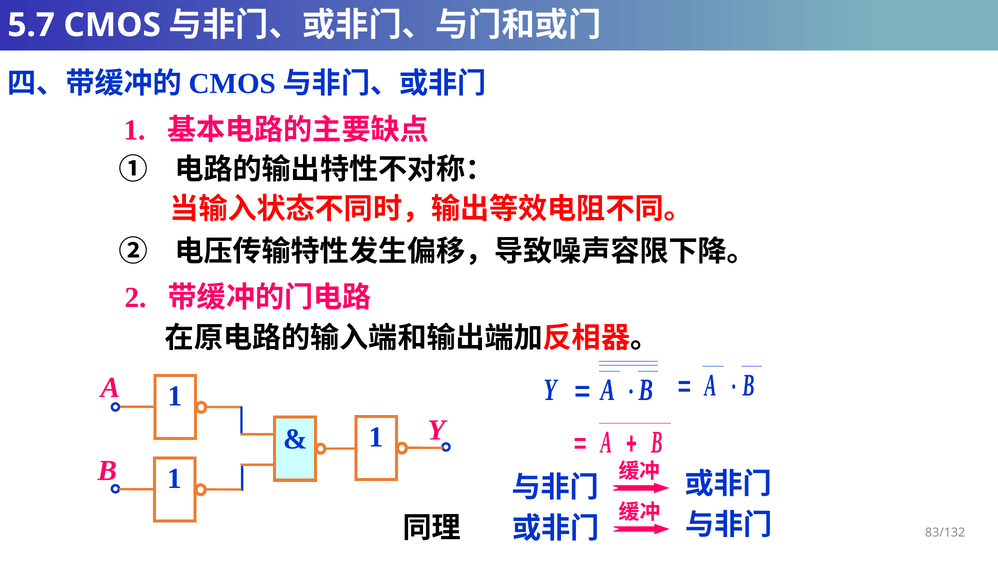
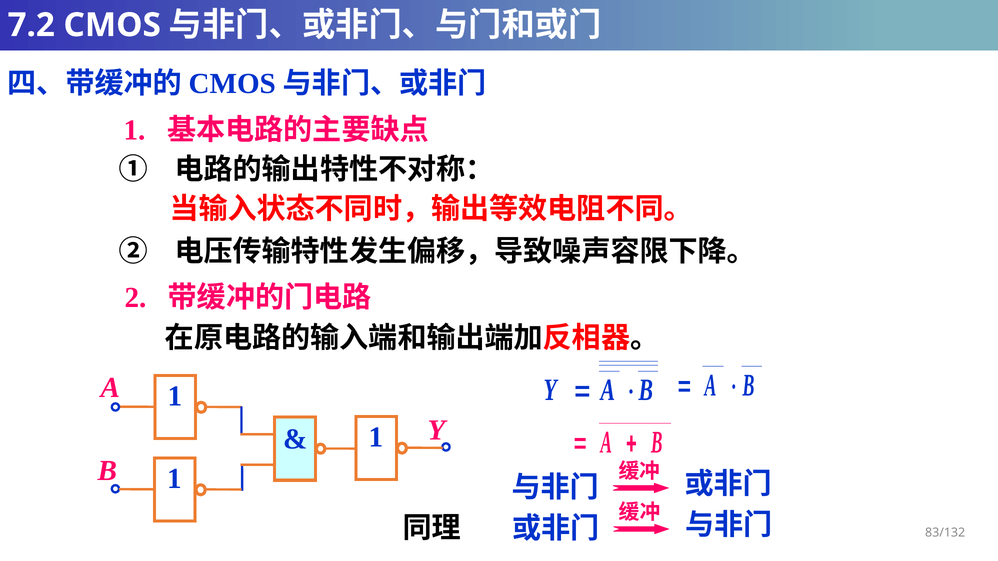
5.7: 5.7 -> 7.2 (31, 25)
